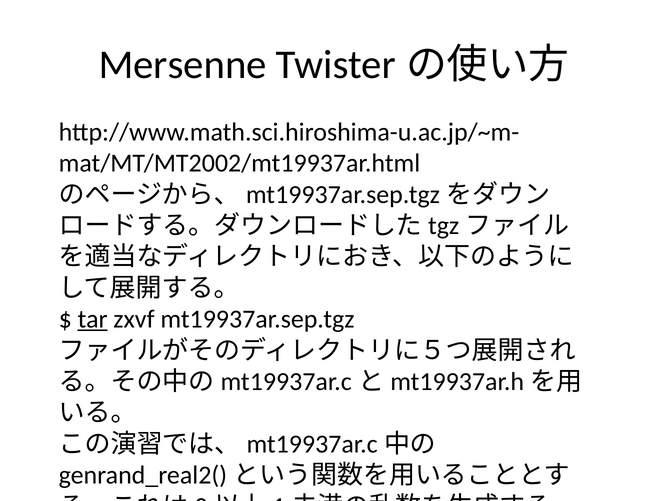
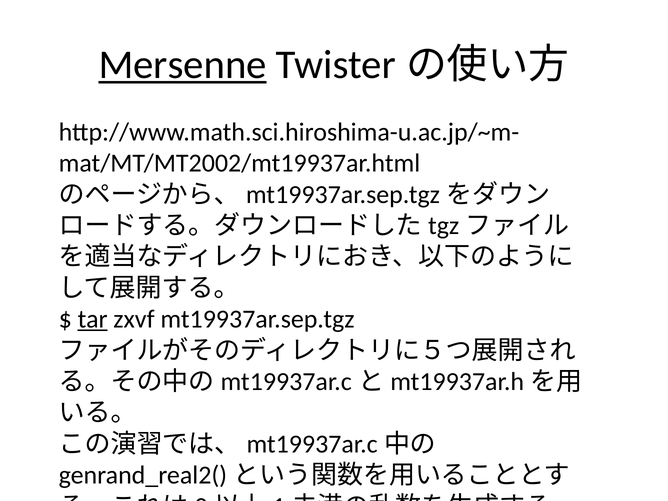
Mersenne underline: none -> present (183, 65)
